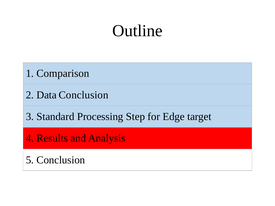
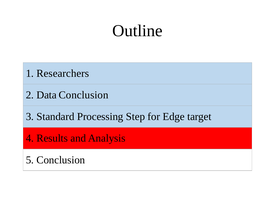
Comparison: Comparison -> Researchers (63, 73)
